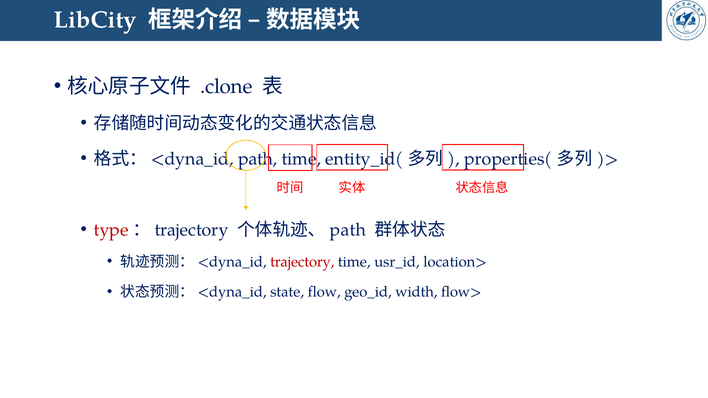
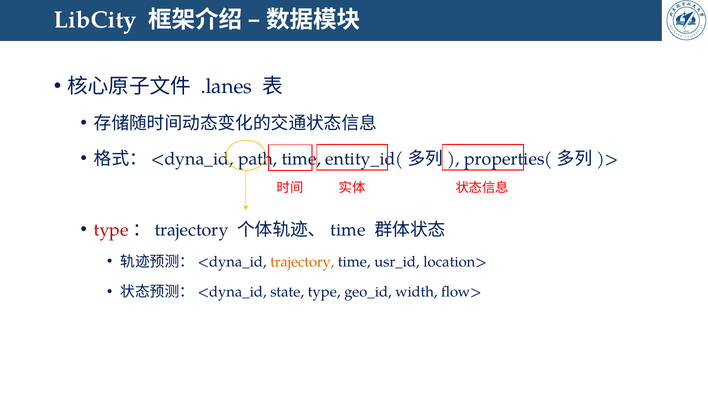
.clone: .clone -> .lanes (226, 86)
path: path -> time (348, 230)
trajectory colour: red -> orange (302, 262)
state flow: flow -> type (324, 292)
